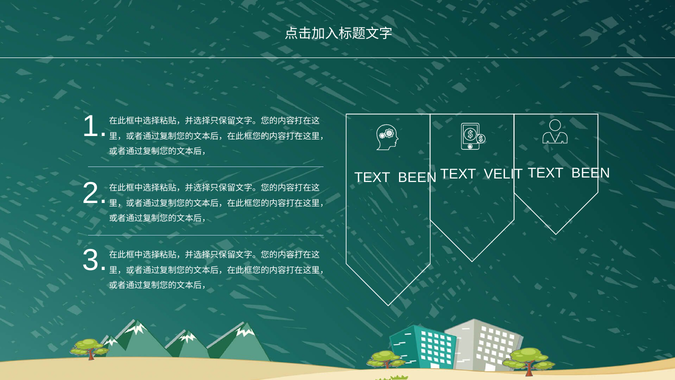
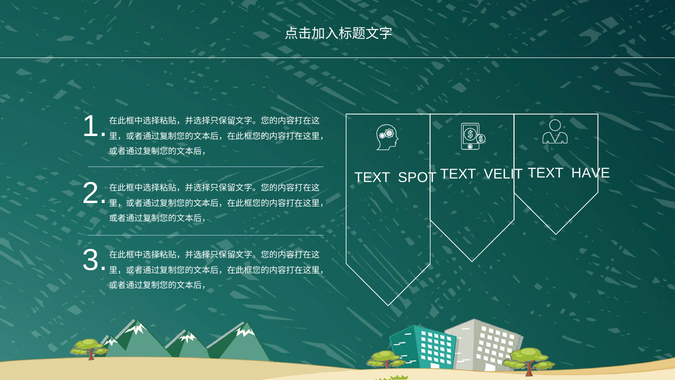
BEEN: BEEN -> SPOT (417, 178)
BEEN: BEEN -> HAVE (591, 173)
